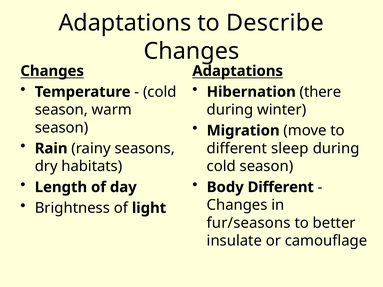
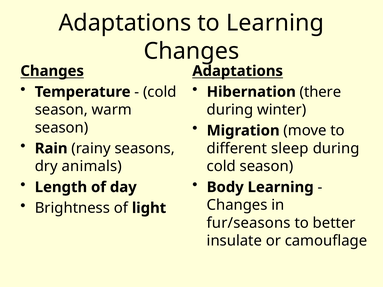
to Describe: Describe -> Learning (275, 23)
habitats: habitats -> animals (92, 166)
Body Different: Different -> Learning (281, 187)
